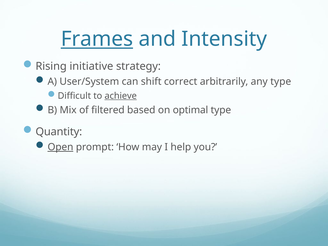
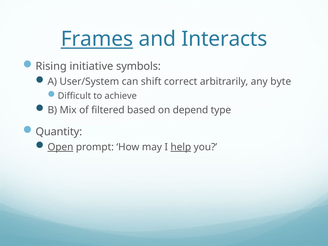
Intensity: Intensity -> Interacts (224, 39)
strategy: strategy -> symbols (138, 66)
any type: type -> byte (281, 82)
achieve underline: present -> none (121, 96)
optimal: optimal -> depend (190, 110)
help underline: none -> present (181, 147)
